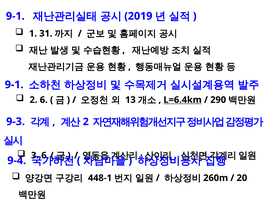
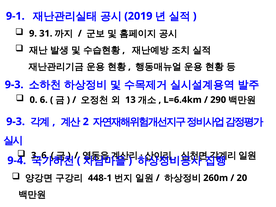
1: 1 -> 9 (33, 33)
9-1: 9-1 -> 9-3 (14, 85)
2: 2 -> 0 (34, 100)
L=6.4km underline: present -> none (183, 100)
